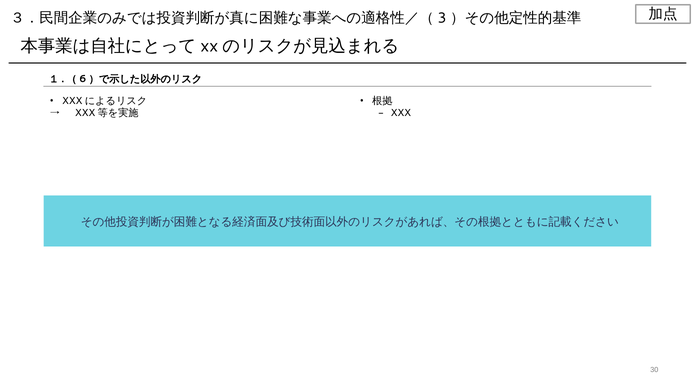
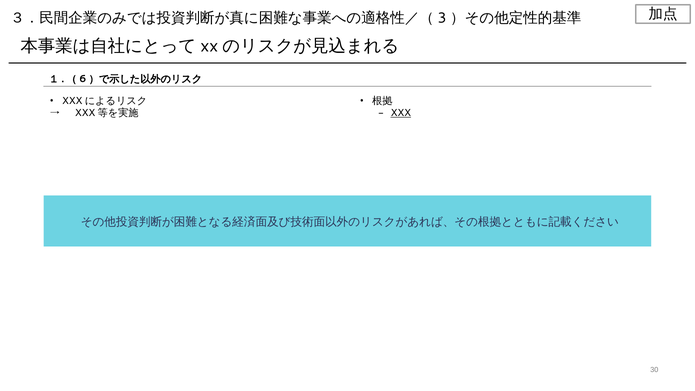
XXX underline: none -> present (401, 113)
